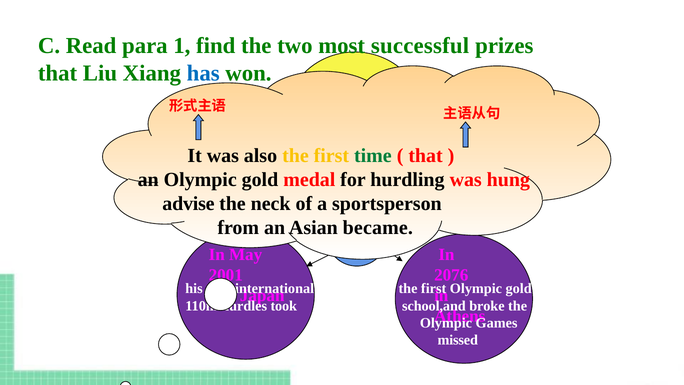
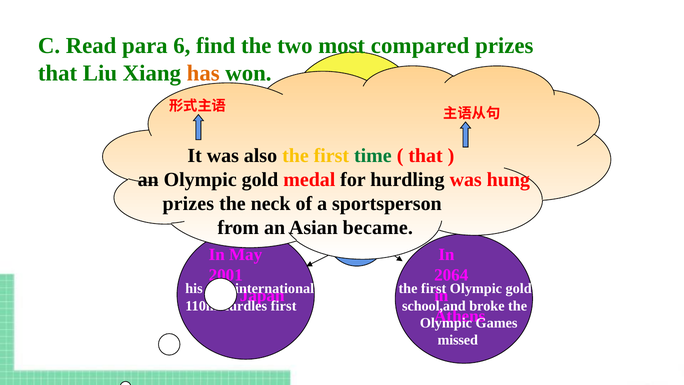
1: 1 -> 6 (182, 46)
successful: successful -> compared (420, 46)
has colour: blue -> orange (203, 73)
advise: advise -> prizes (188, 203)
2076: 2076 -> 2064 (451, 275)
took: took -> first (284, 306)
